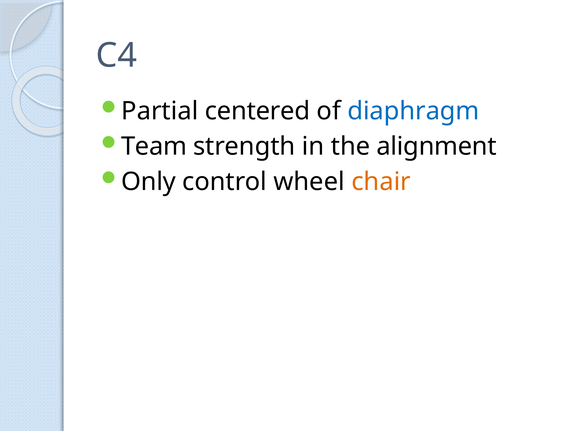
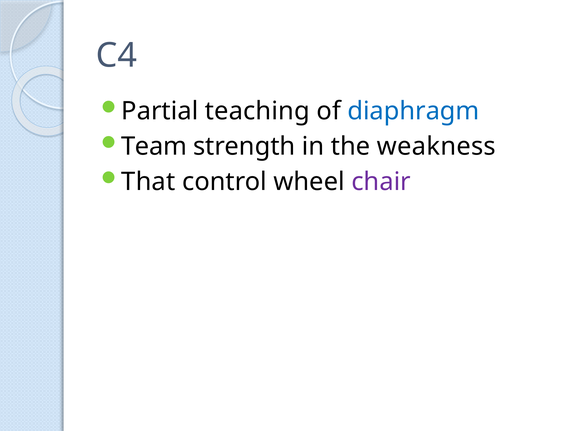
centered: centered -> teaching (257, 111)
alignment: alignment -> weakness (436, 146)
Only: Only -> That (148, 182)
chair colour: orange -> purple (381, 182)
